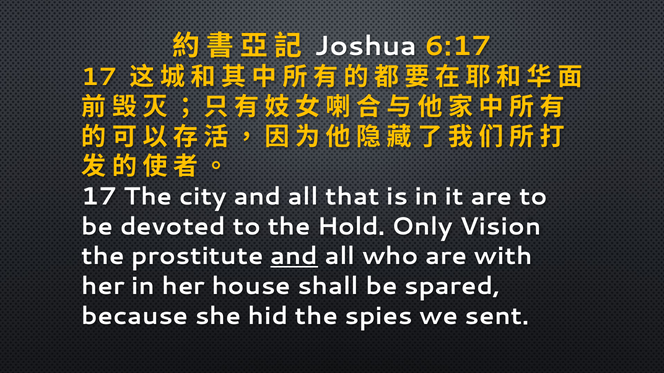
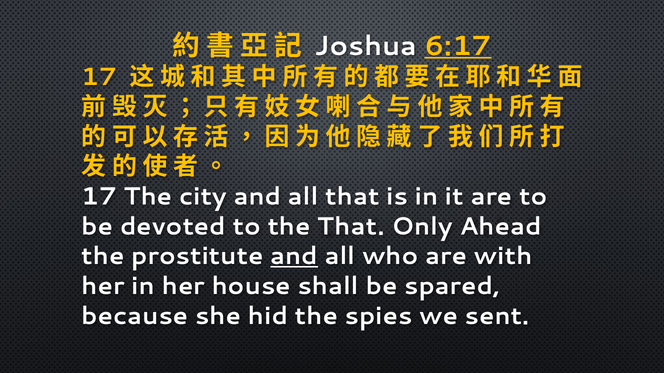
6:17 underline: none -> present (458, 46)
the Hold: Hold -> That (351, 227)
Vision: Vision -> Ahead (501, 227)
